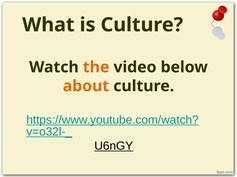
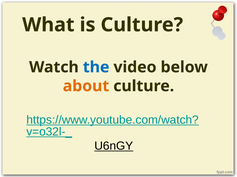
the colour: orange -> blue (96, 67)
